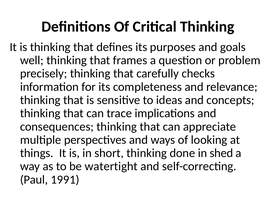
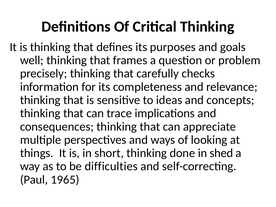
watertight: watertight -> difficulties (111, 166)
1991: 1991 -> 1965 (65, 180)
